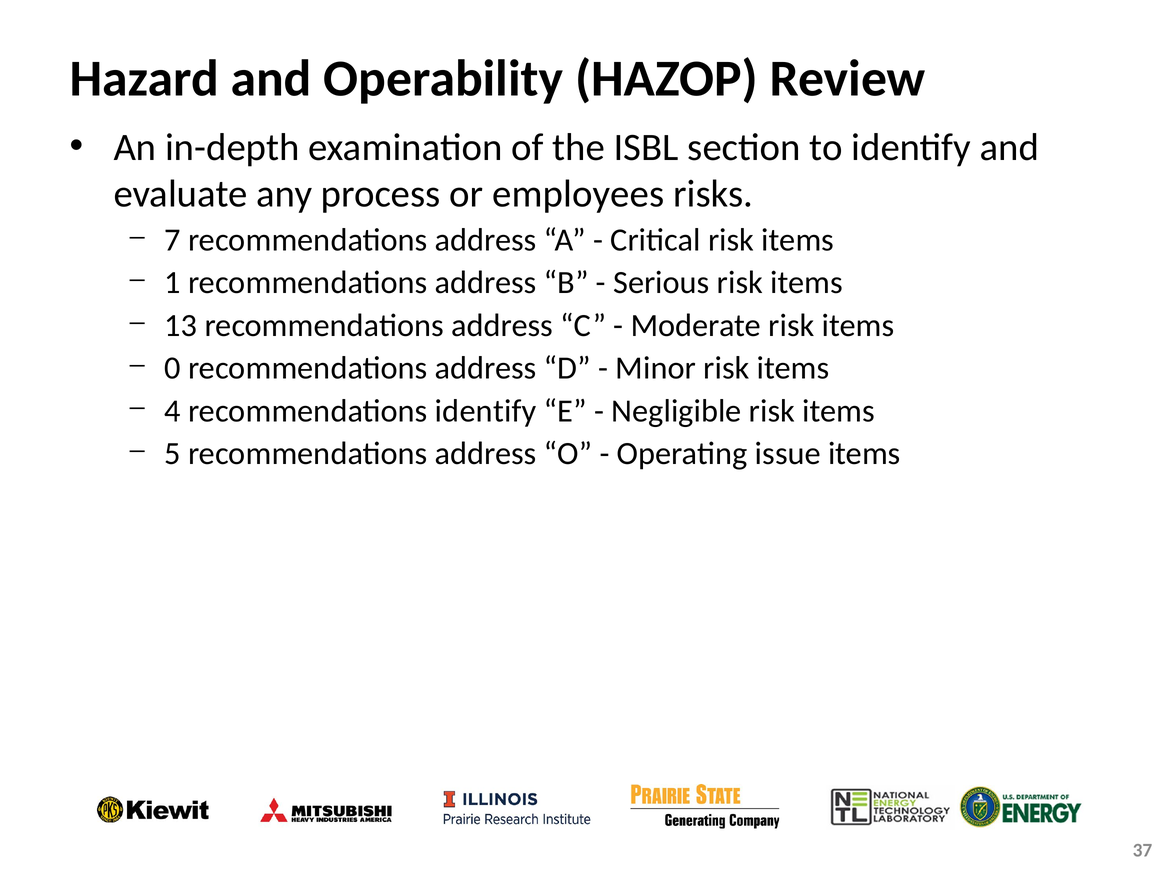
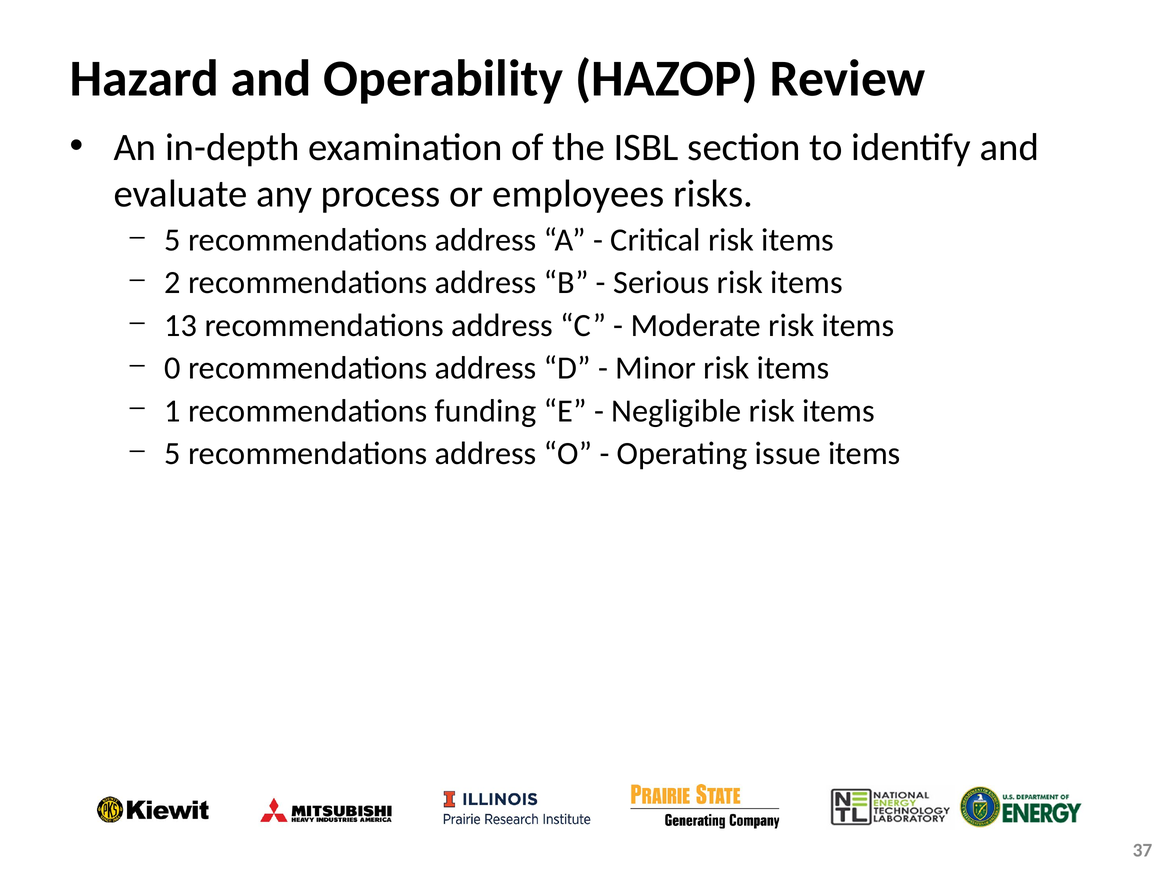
7: 7 -> 5 (173, 240)
1: 1 -> 2 (173, 283)
4: 4 -> 1 (173, 411)
recommendations identify: identify -> funding (486, 411)
